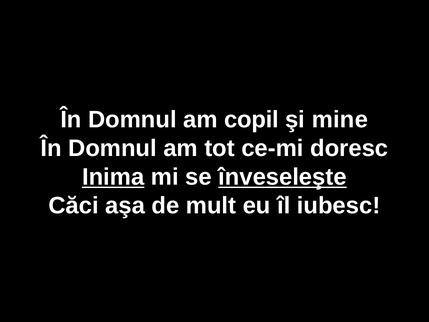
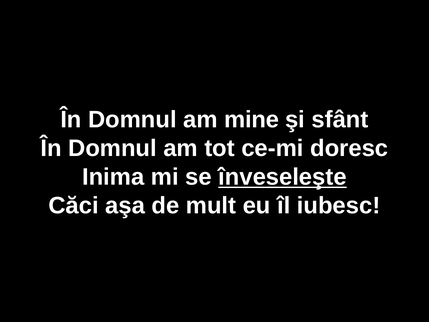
copil: copil -> mine (251, 120)
mine: mine -> sfânt (340, 120)
Inima underline: present -> none (113, 177)
